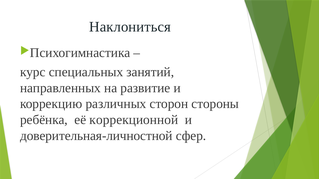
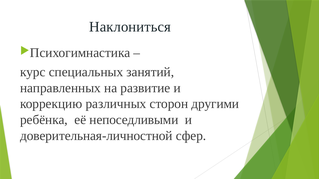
стороны: стороны -> другими (215, 104)
коррекционной: коррекционной -> непоседливыми (134, 120)
